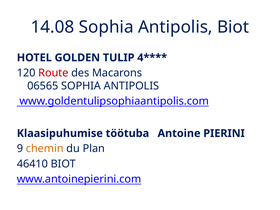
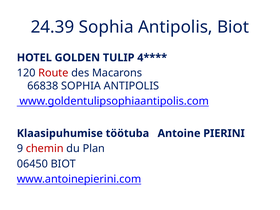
14.08: 14.08 -> 24.39 (52, 27)
06565: 06565 -> 66838 (43, 86)
chemin colour: orange -> red (45, 149)
46410: 46410 -> 06450 (32, 164)
